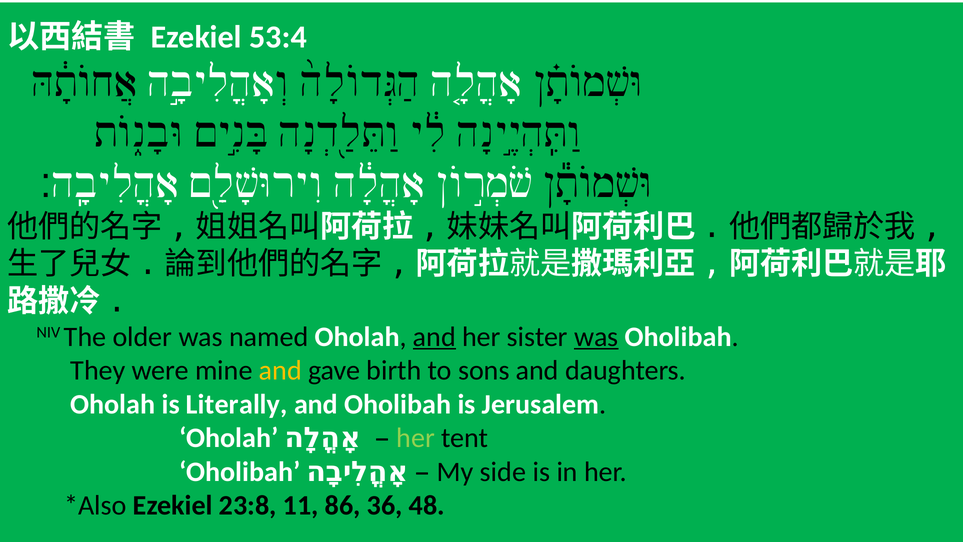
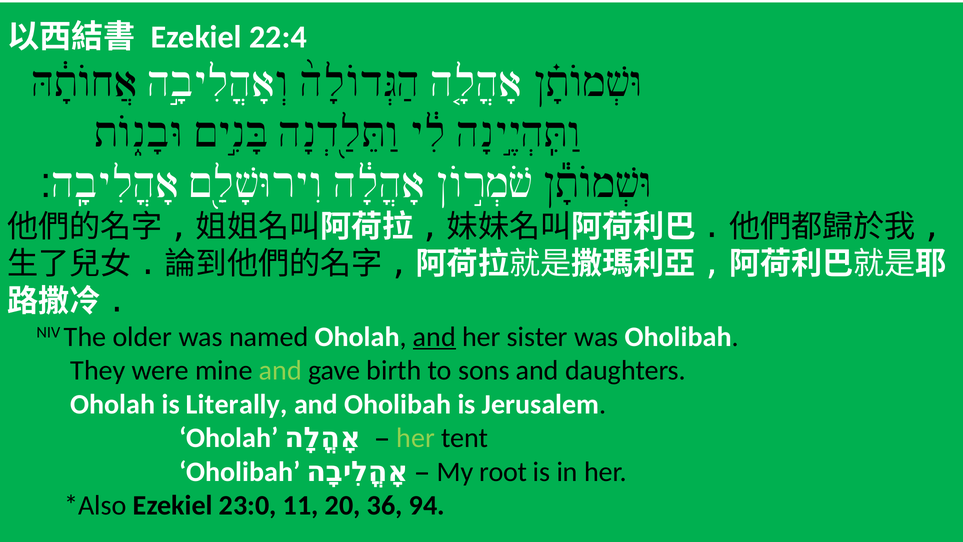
53:4: 53:4 -> 22:4 (278, 37)
was underline: present -> none (596, 337)
and colour: yellow -> light green (280, 370)
side: side -> root (503, 472)
23:8: 23:8 -> 23:0 (248, 505)
86: 86 -> 20 (343, 505)
48: 48 -> 94 (427, 505)
